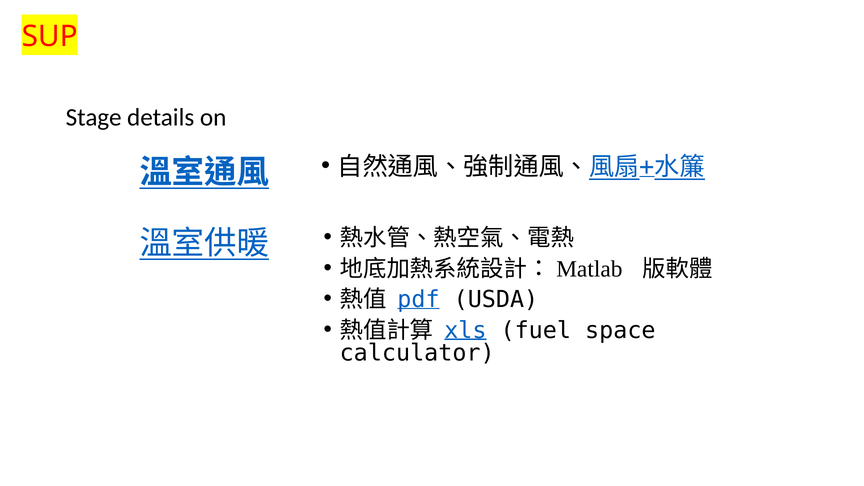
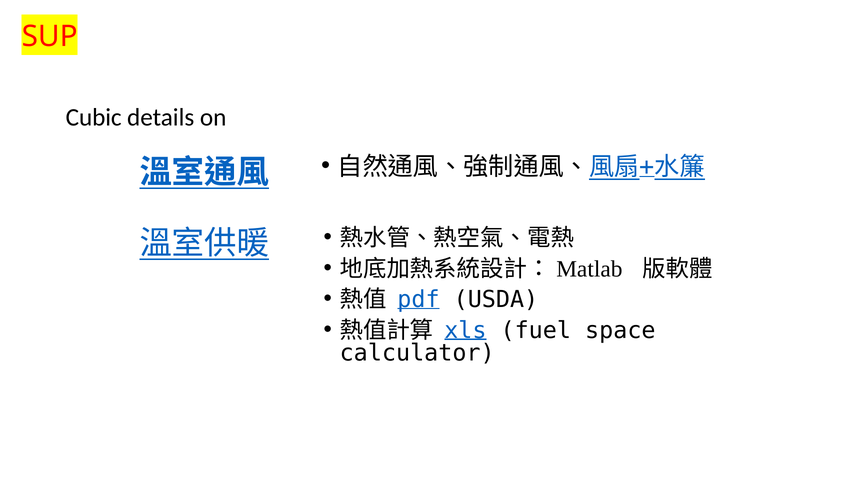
Stage: Stage -> Cubic (94, 117)
